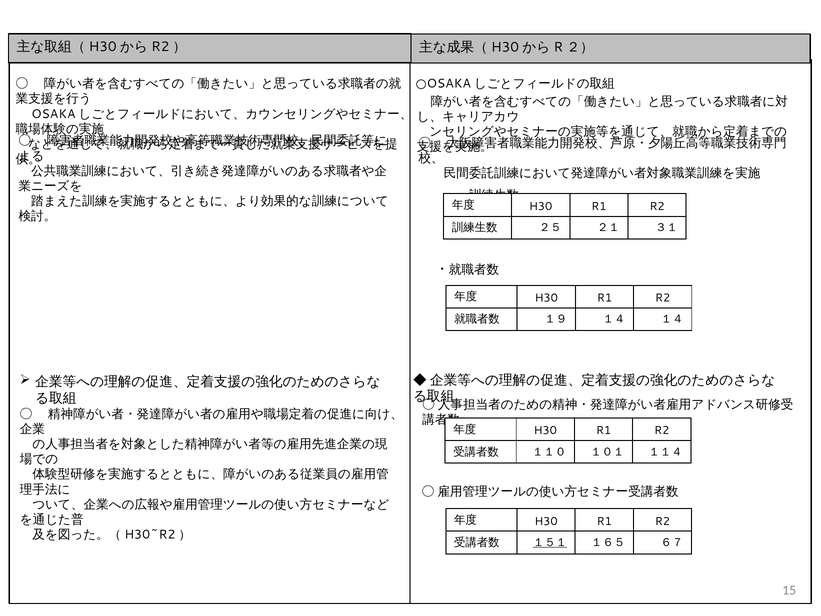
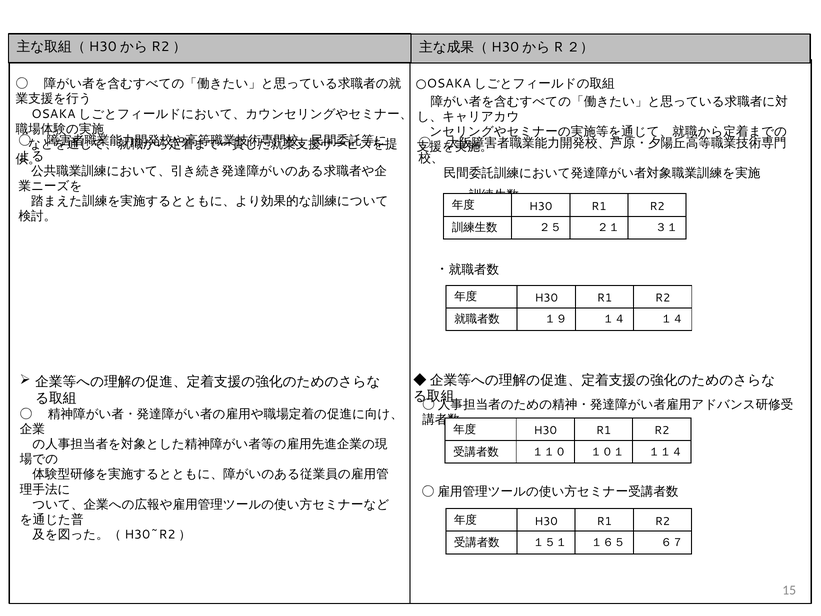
１５１ underline: present -> none (550, 542)
